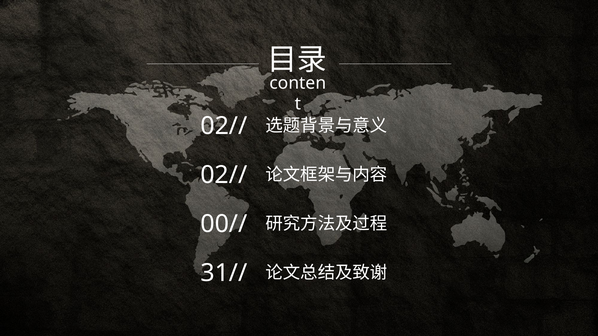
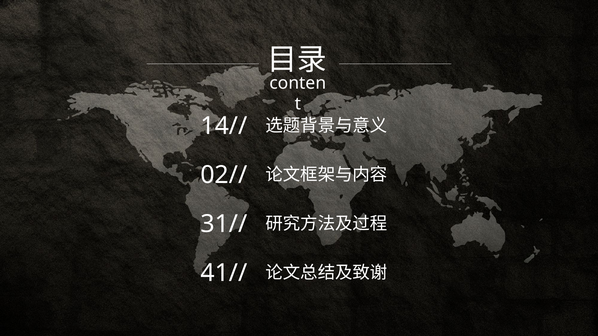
02//: 02// -> 14// (224, 126)
00//: 00// -> 31// (224, 224)
31//: 31// -> 41// (224, 273)
